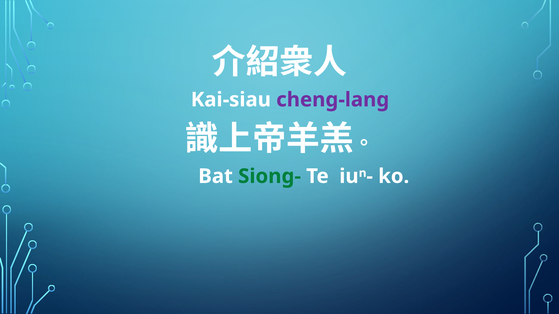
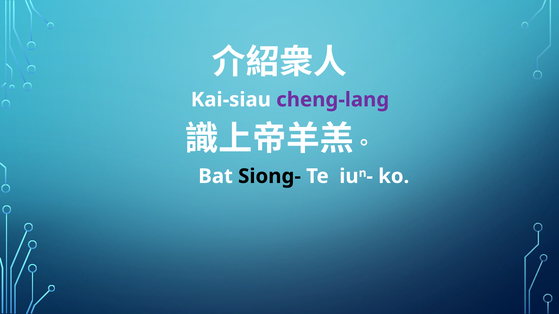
Siong- colour: green -> black (270, 176)
